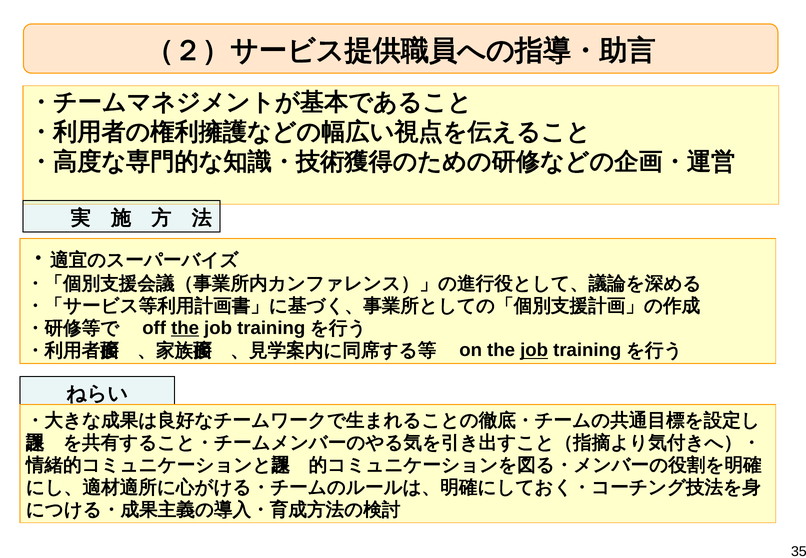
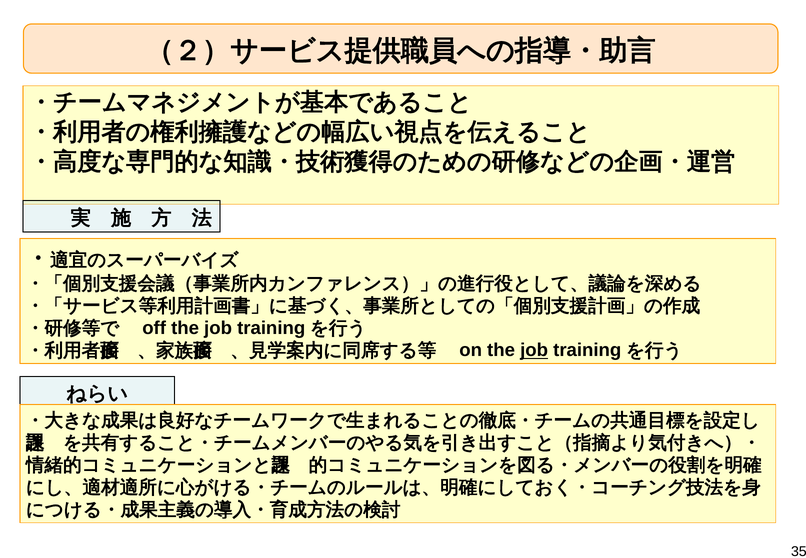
the underline: present -> none (185, 328)
